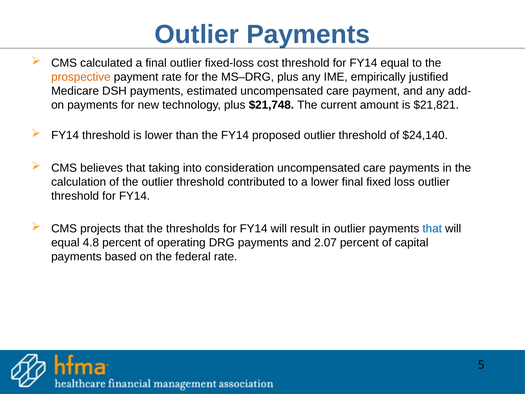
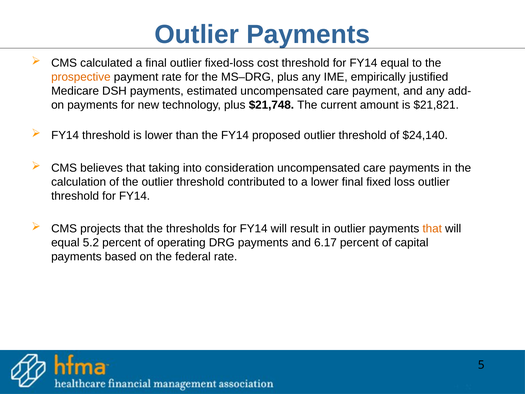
that colour: blue -> orange (432, 229)
4.8: 4.8 -> 5.2 (91, 243)
2.07: 2.07 -> 6.17 (325, 243)
